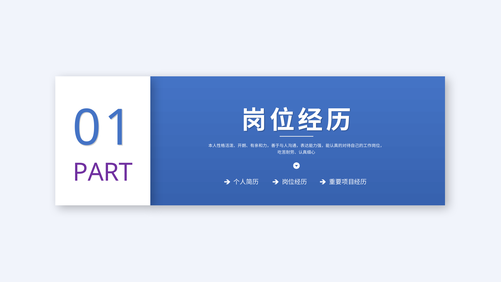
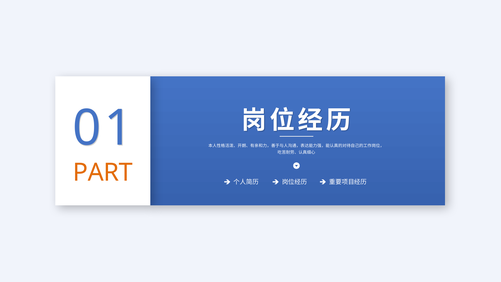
PART colour: purple -> orange (103, 172)
